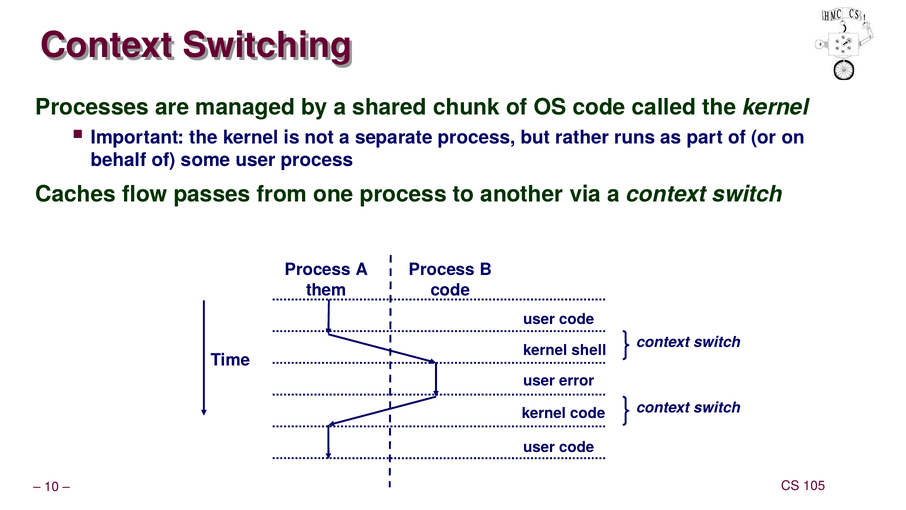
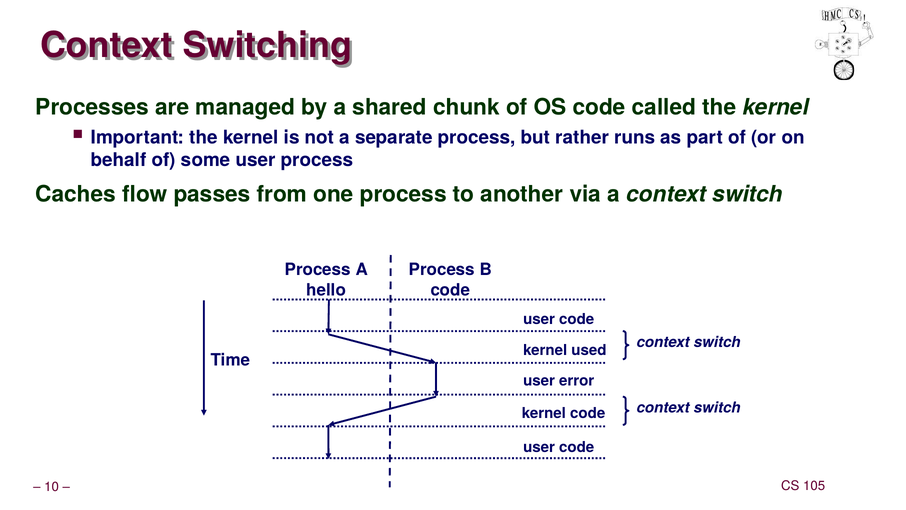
them: them -> hello (326, 290)
shell: shell -> used (589, 350)
